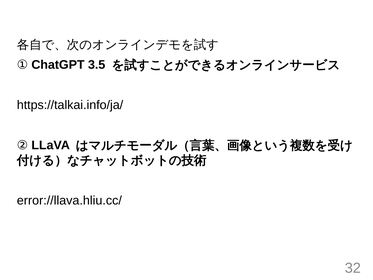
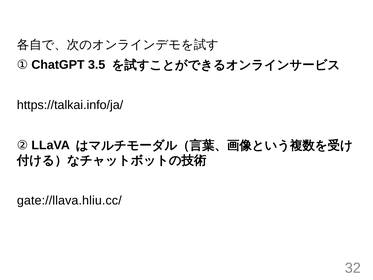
error://llava.hliu.cc/: error://llava.hliu.cc/ -> gate://llava.hliu.cc/ (69, 200)
